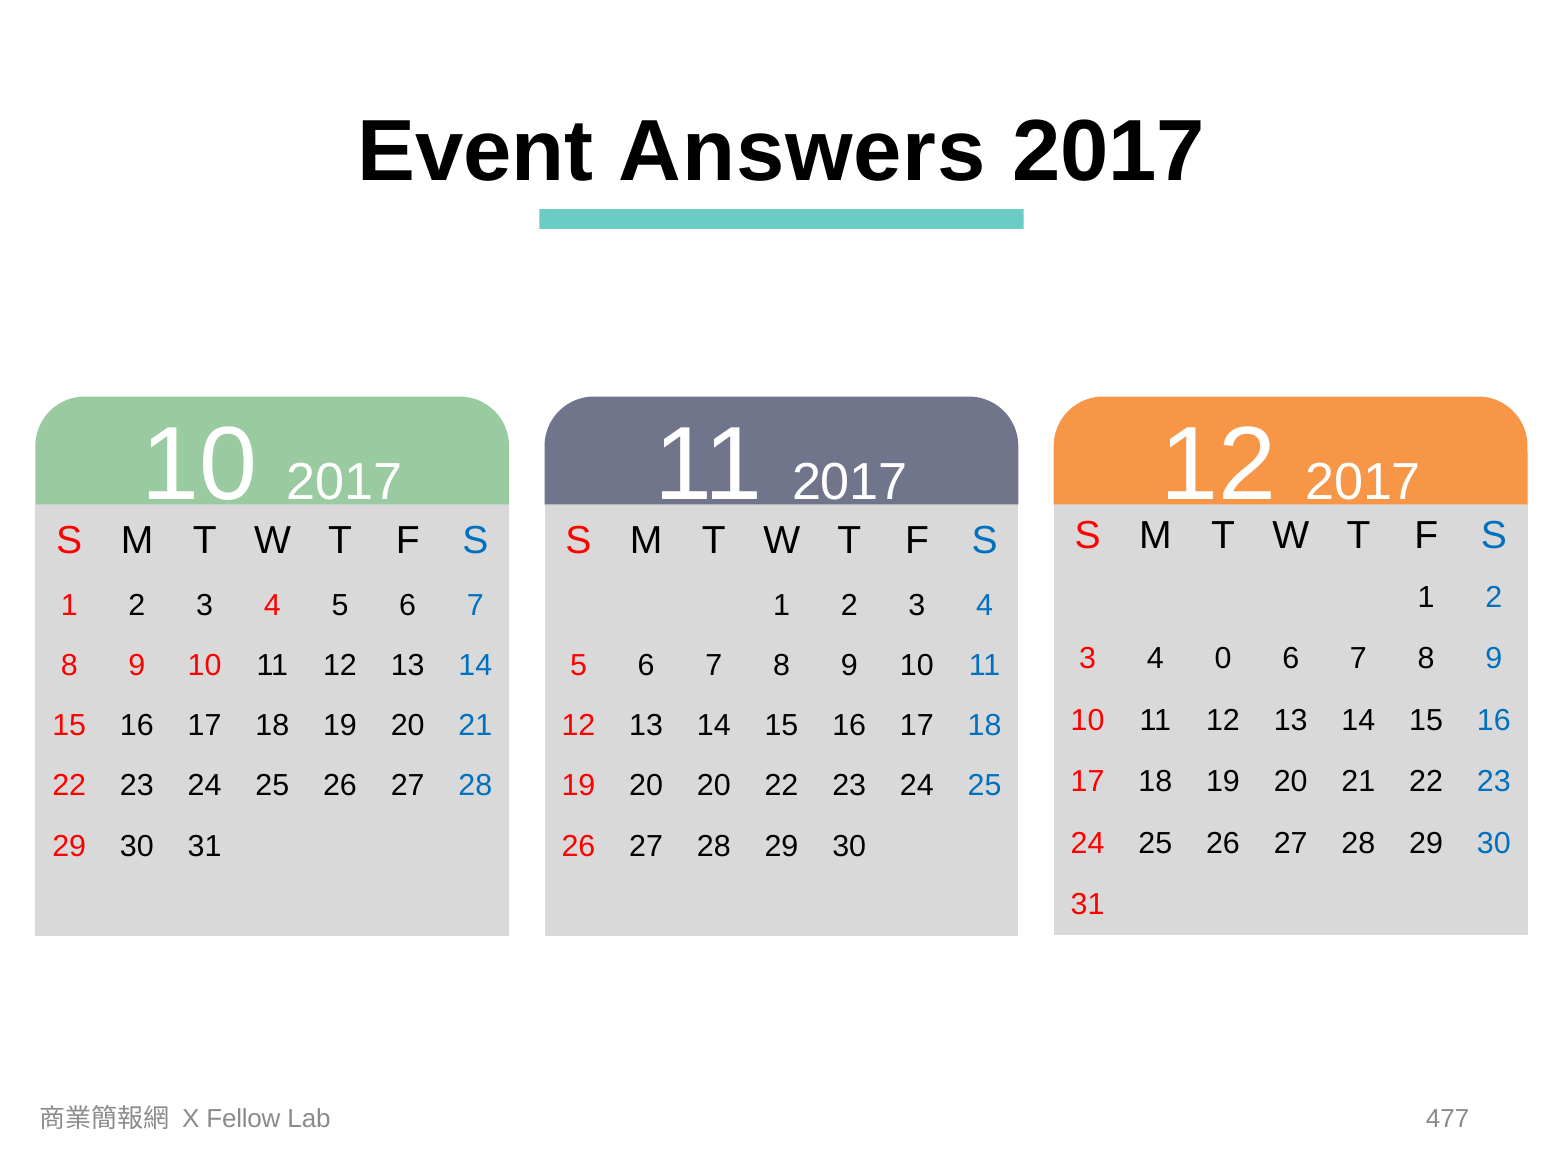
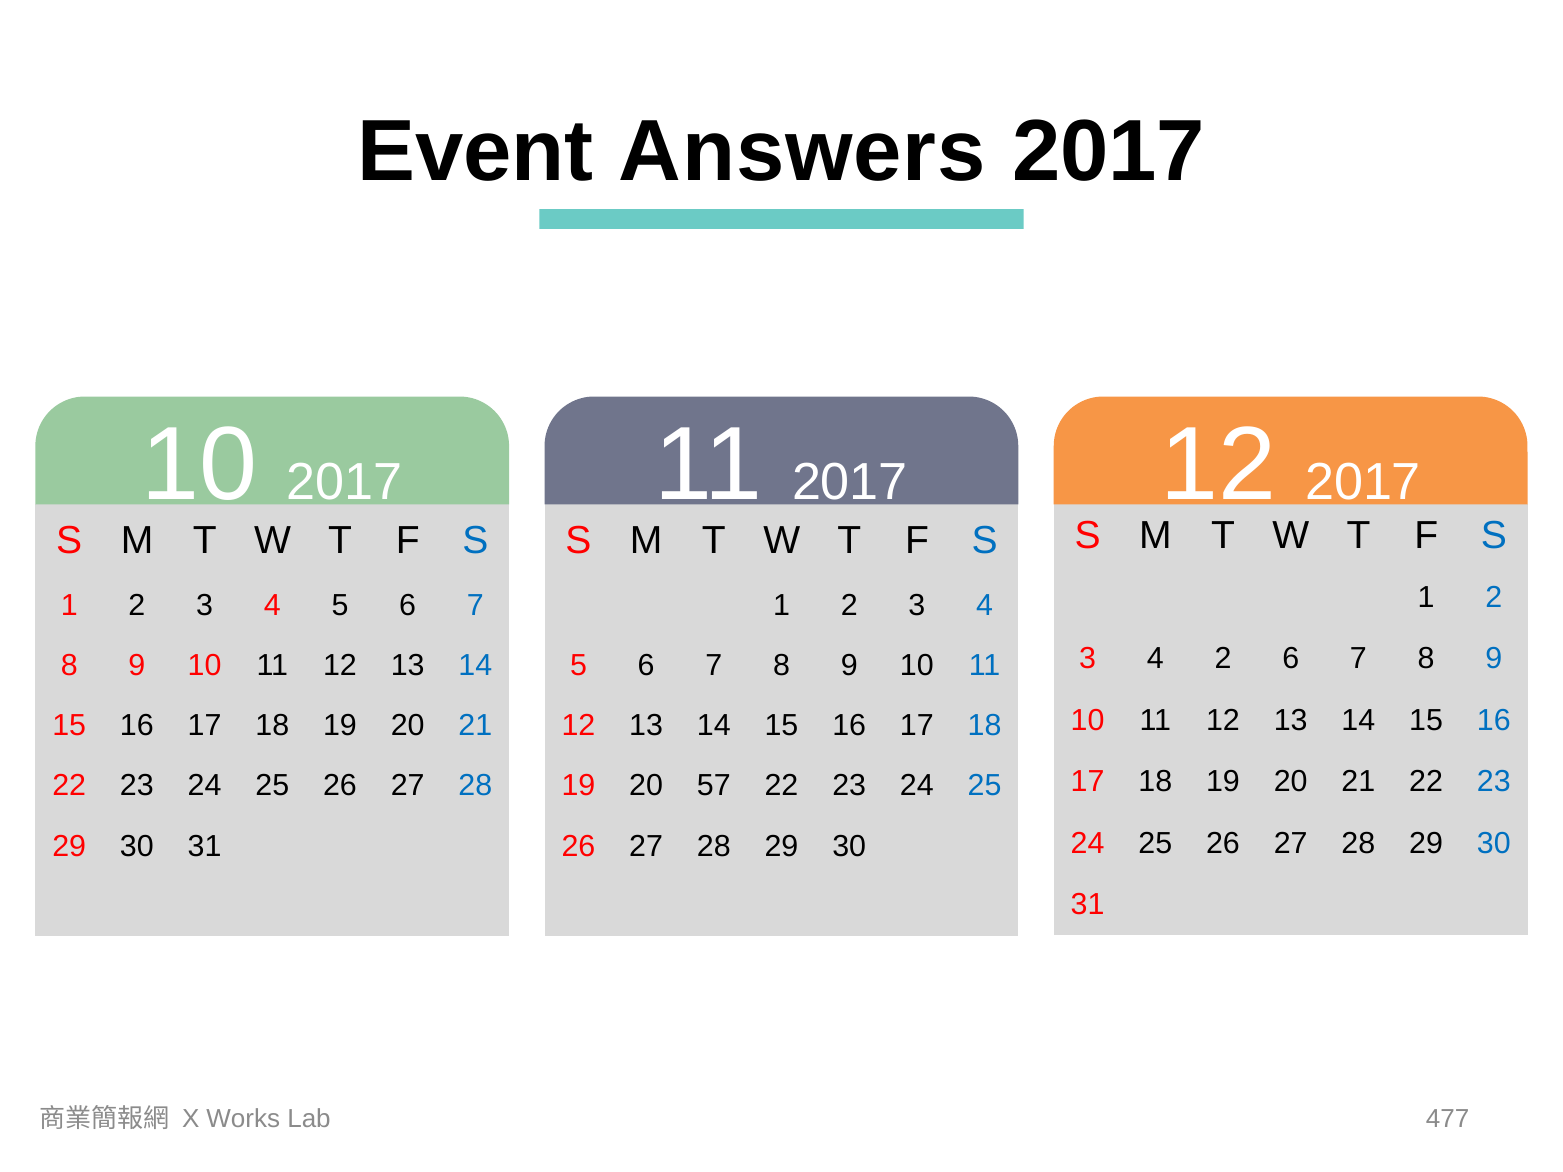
4 0: 0 -> 2 (1223, 659)
20 20: 20 -> 57 (714, 786)
Fellow: Fellow -> Works (243, 1119)
